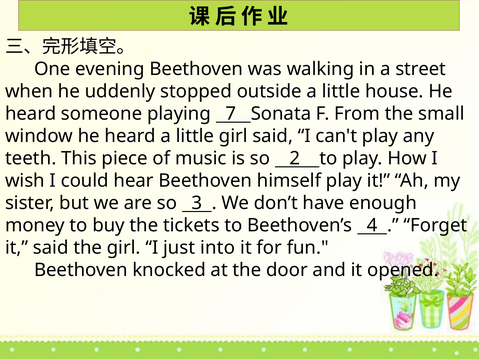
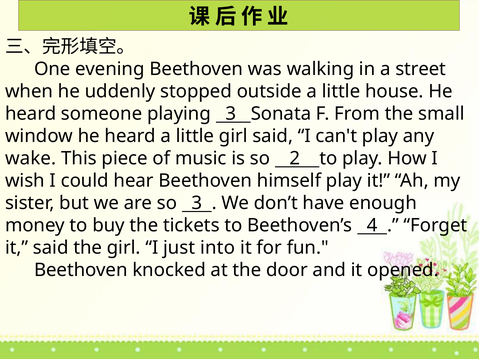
playing 7: 7 -> 3 (231, 114)
teeth: teeth -> wake (31, 158)
